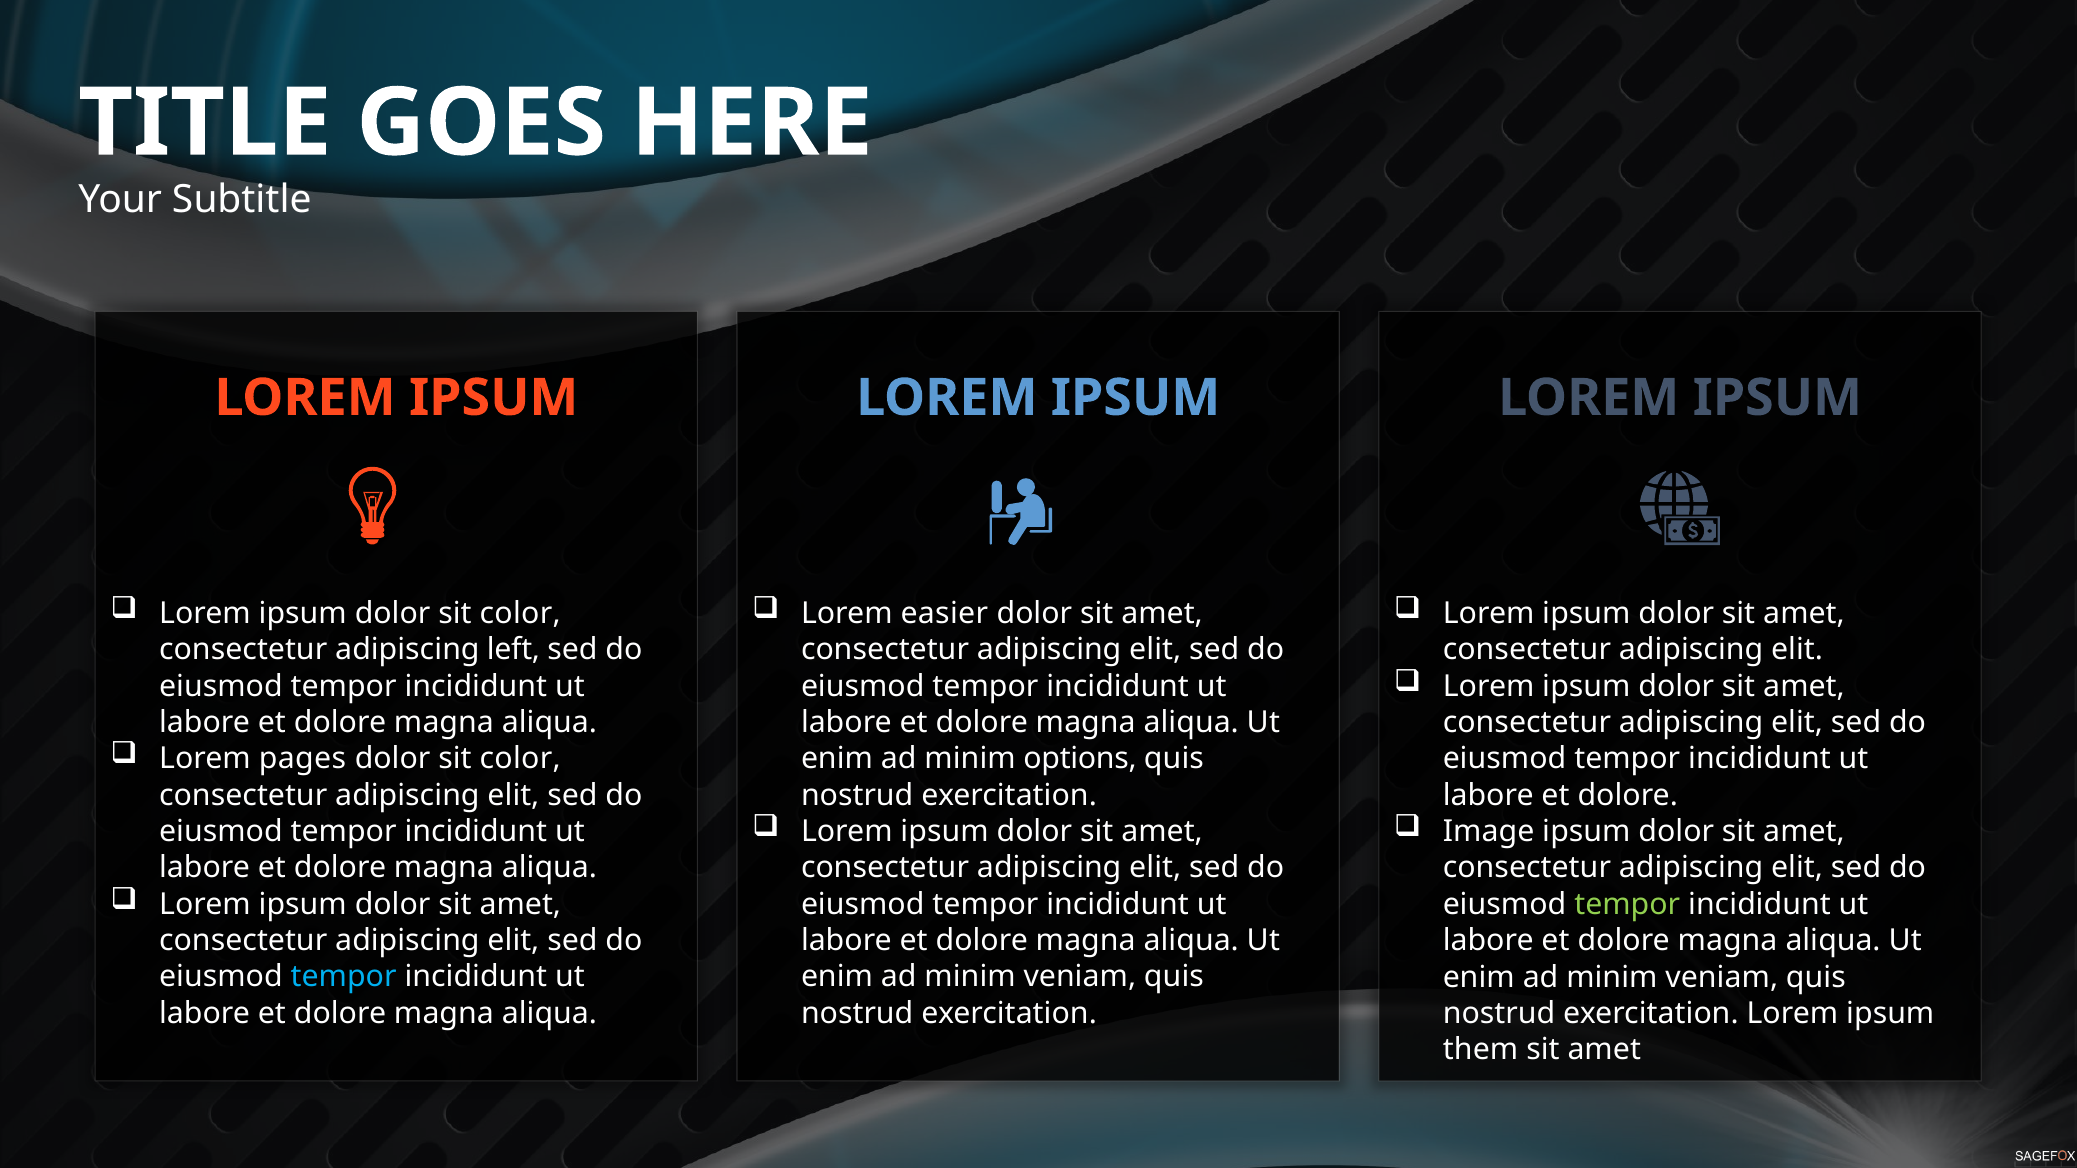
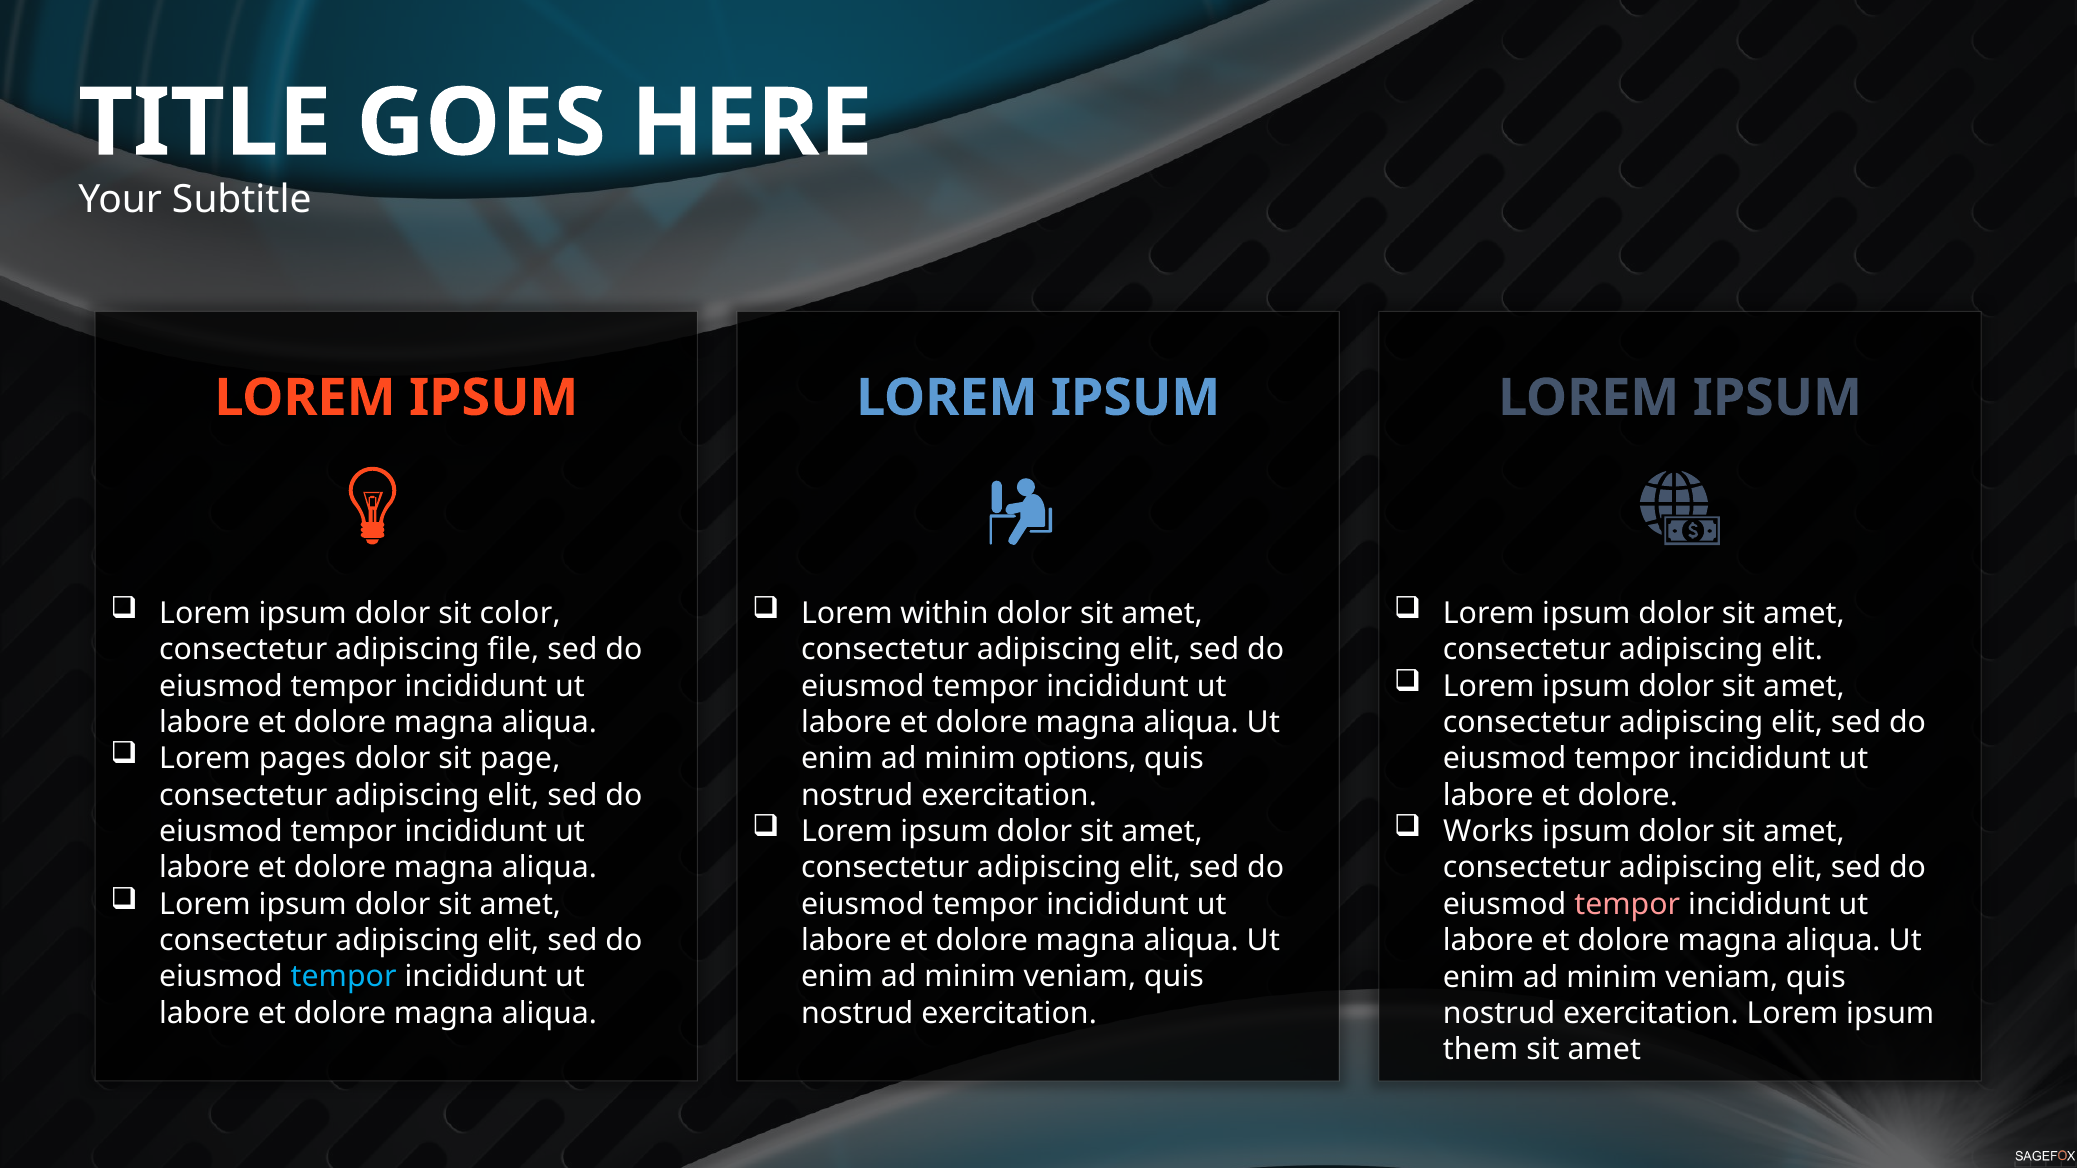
easier: easier -> within (944, 614)
left: left -> file (513, 650)
color: color -> page (520, 759)
Image: Image -> Works (1489, 832)
tempor colour: light green -> pink (1627, 905)
